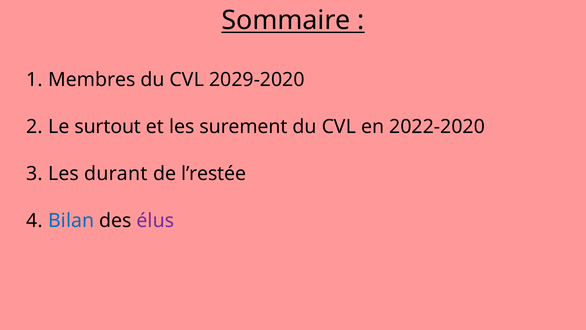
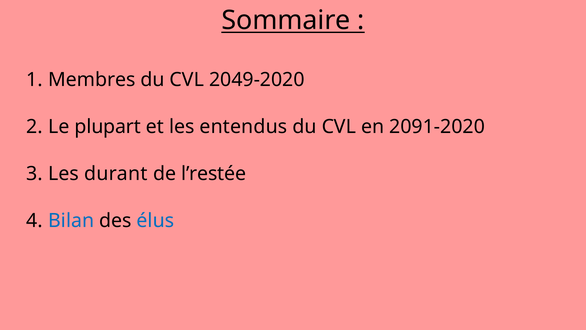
2029-2020: 2029-2020 -> 2049-2020 (257, 80)
surtout: surtout -> plupart (108, 127)
surement: surement -> entendus (243, 127)
2022-2020: 2022-2020 -> 2091-2020 (437, 127)
élus colour: purple -> blue (155, 220)
